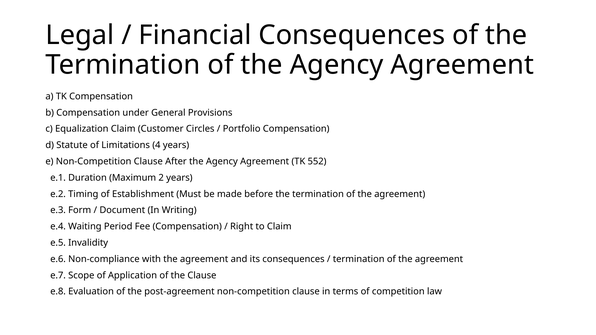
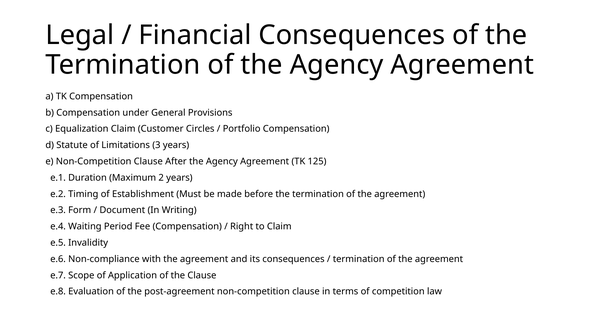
4: 4 -> 3 (156, 145)
552: 552 -> 125 (317, 162)
